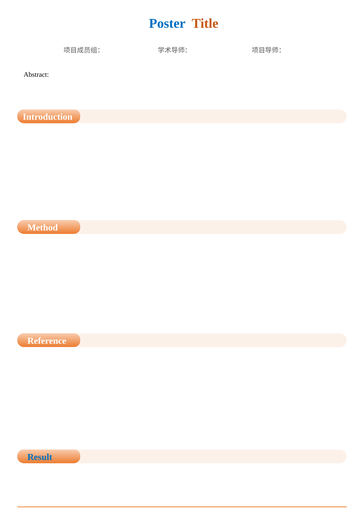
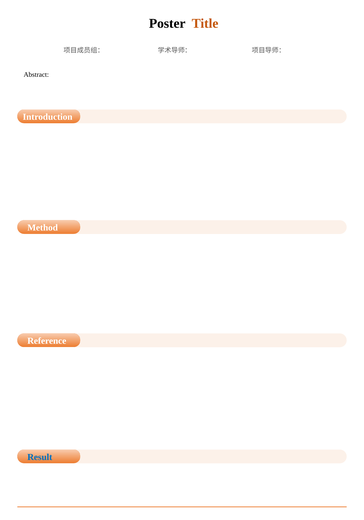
Poster colour: blue -> black (167, 24)
